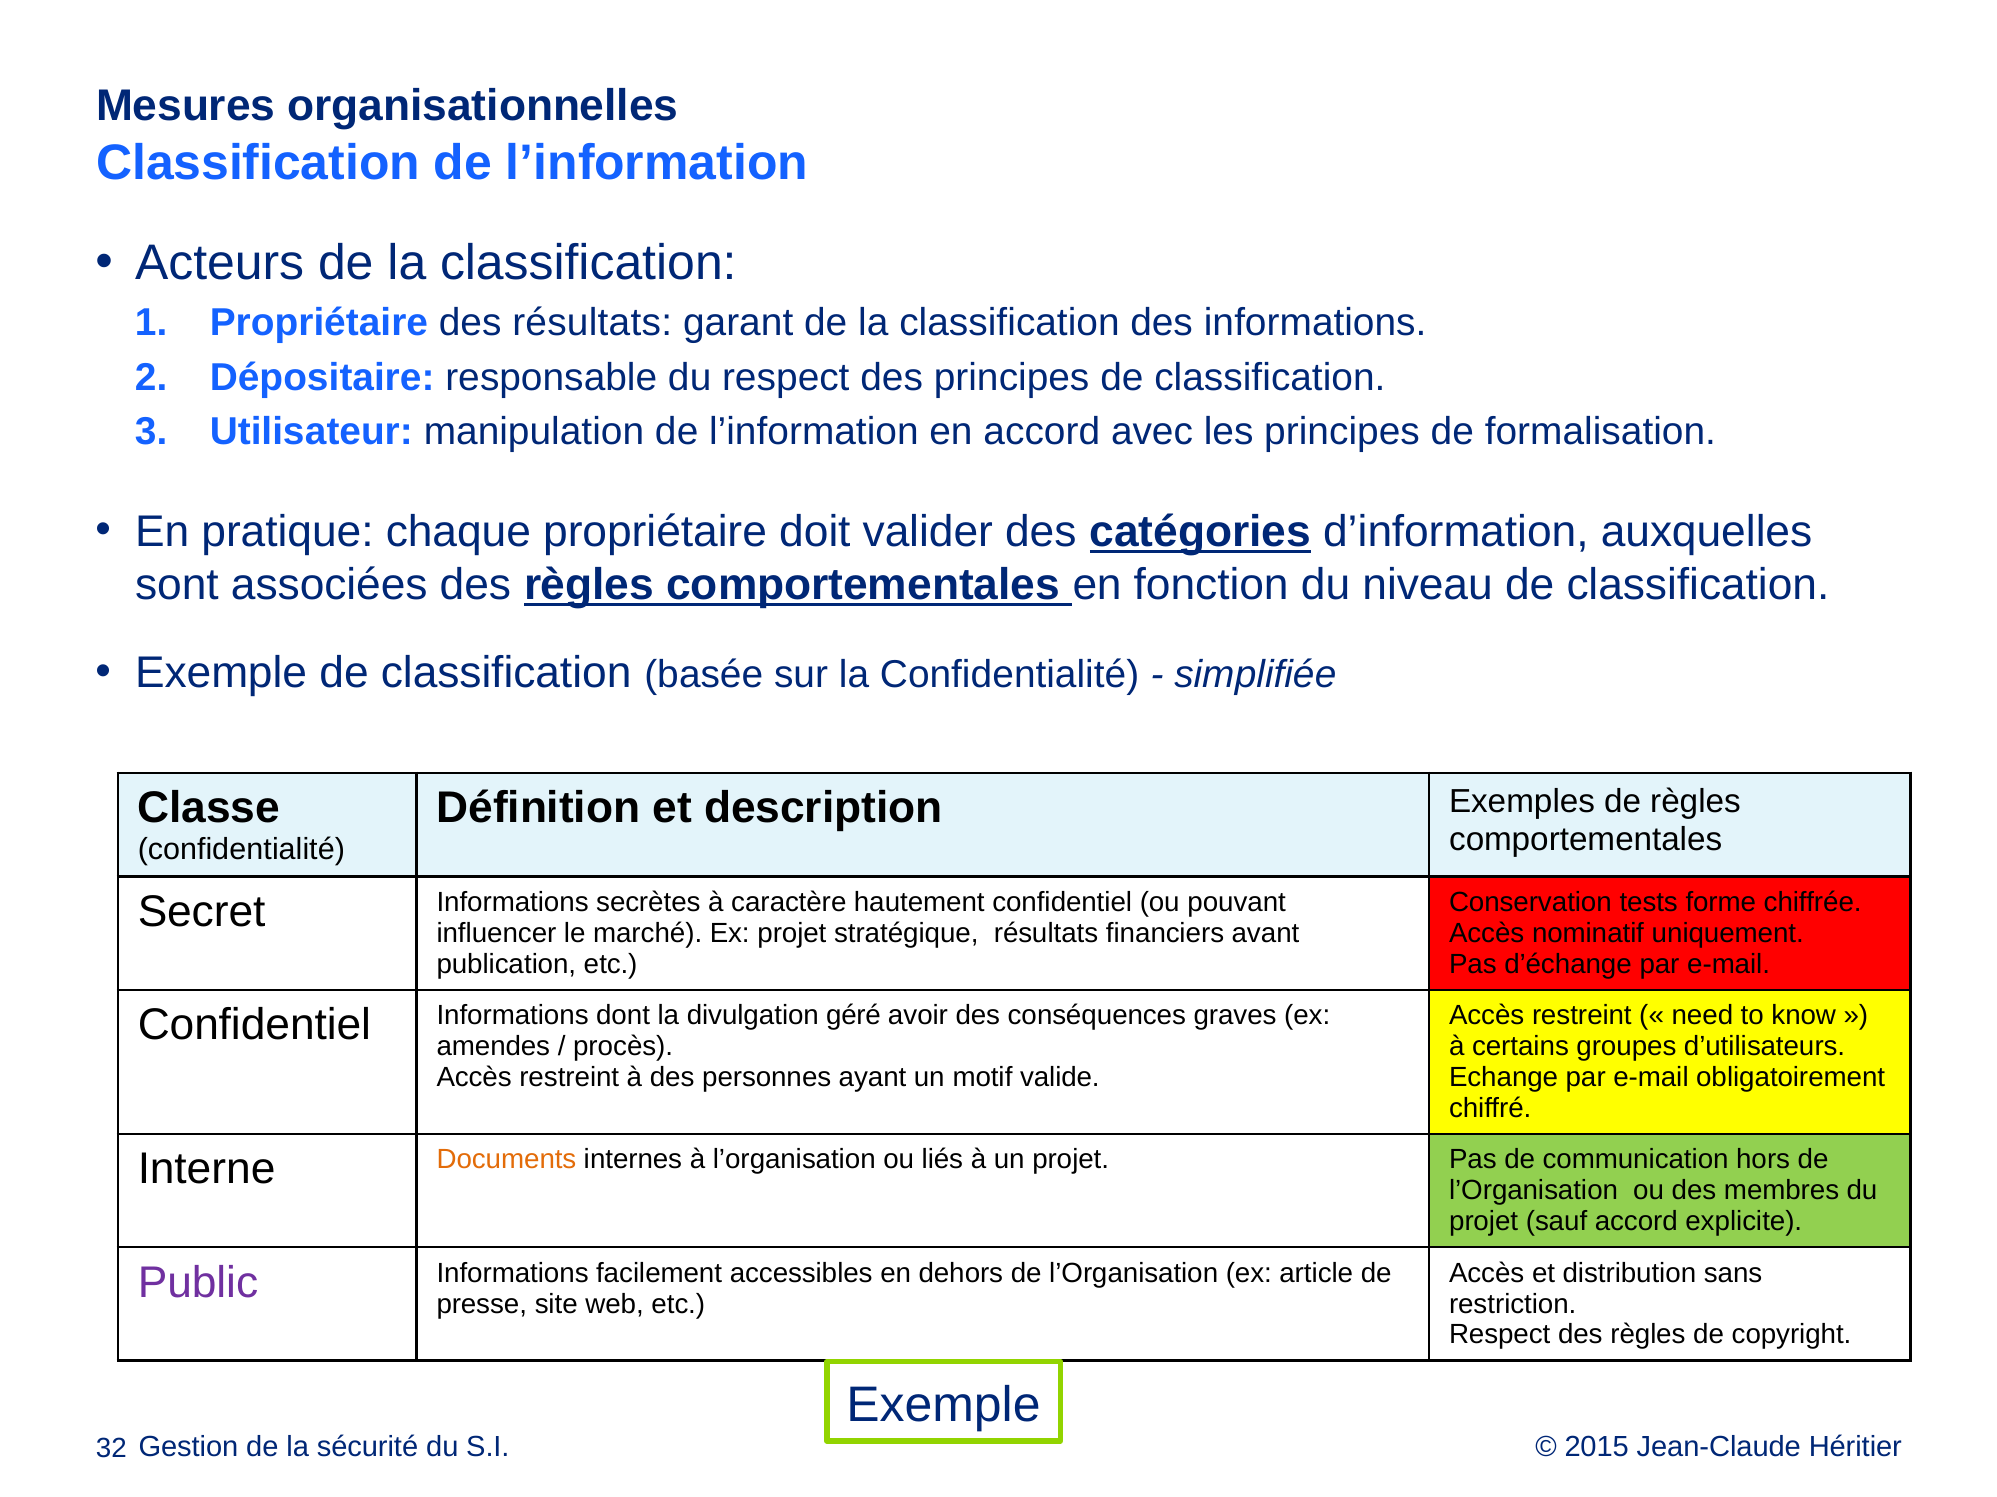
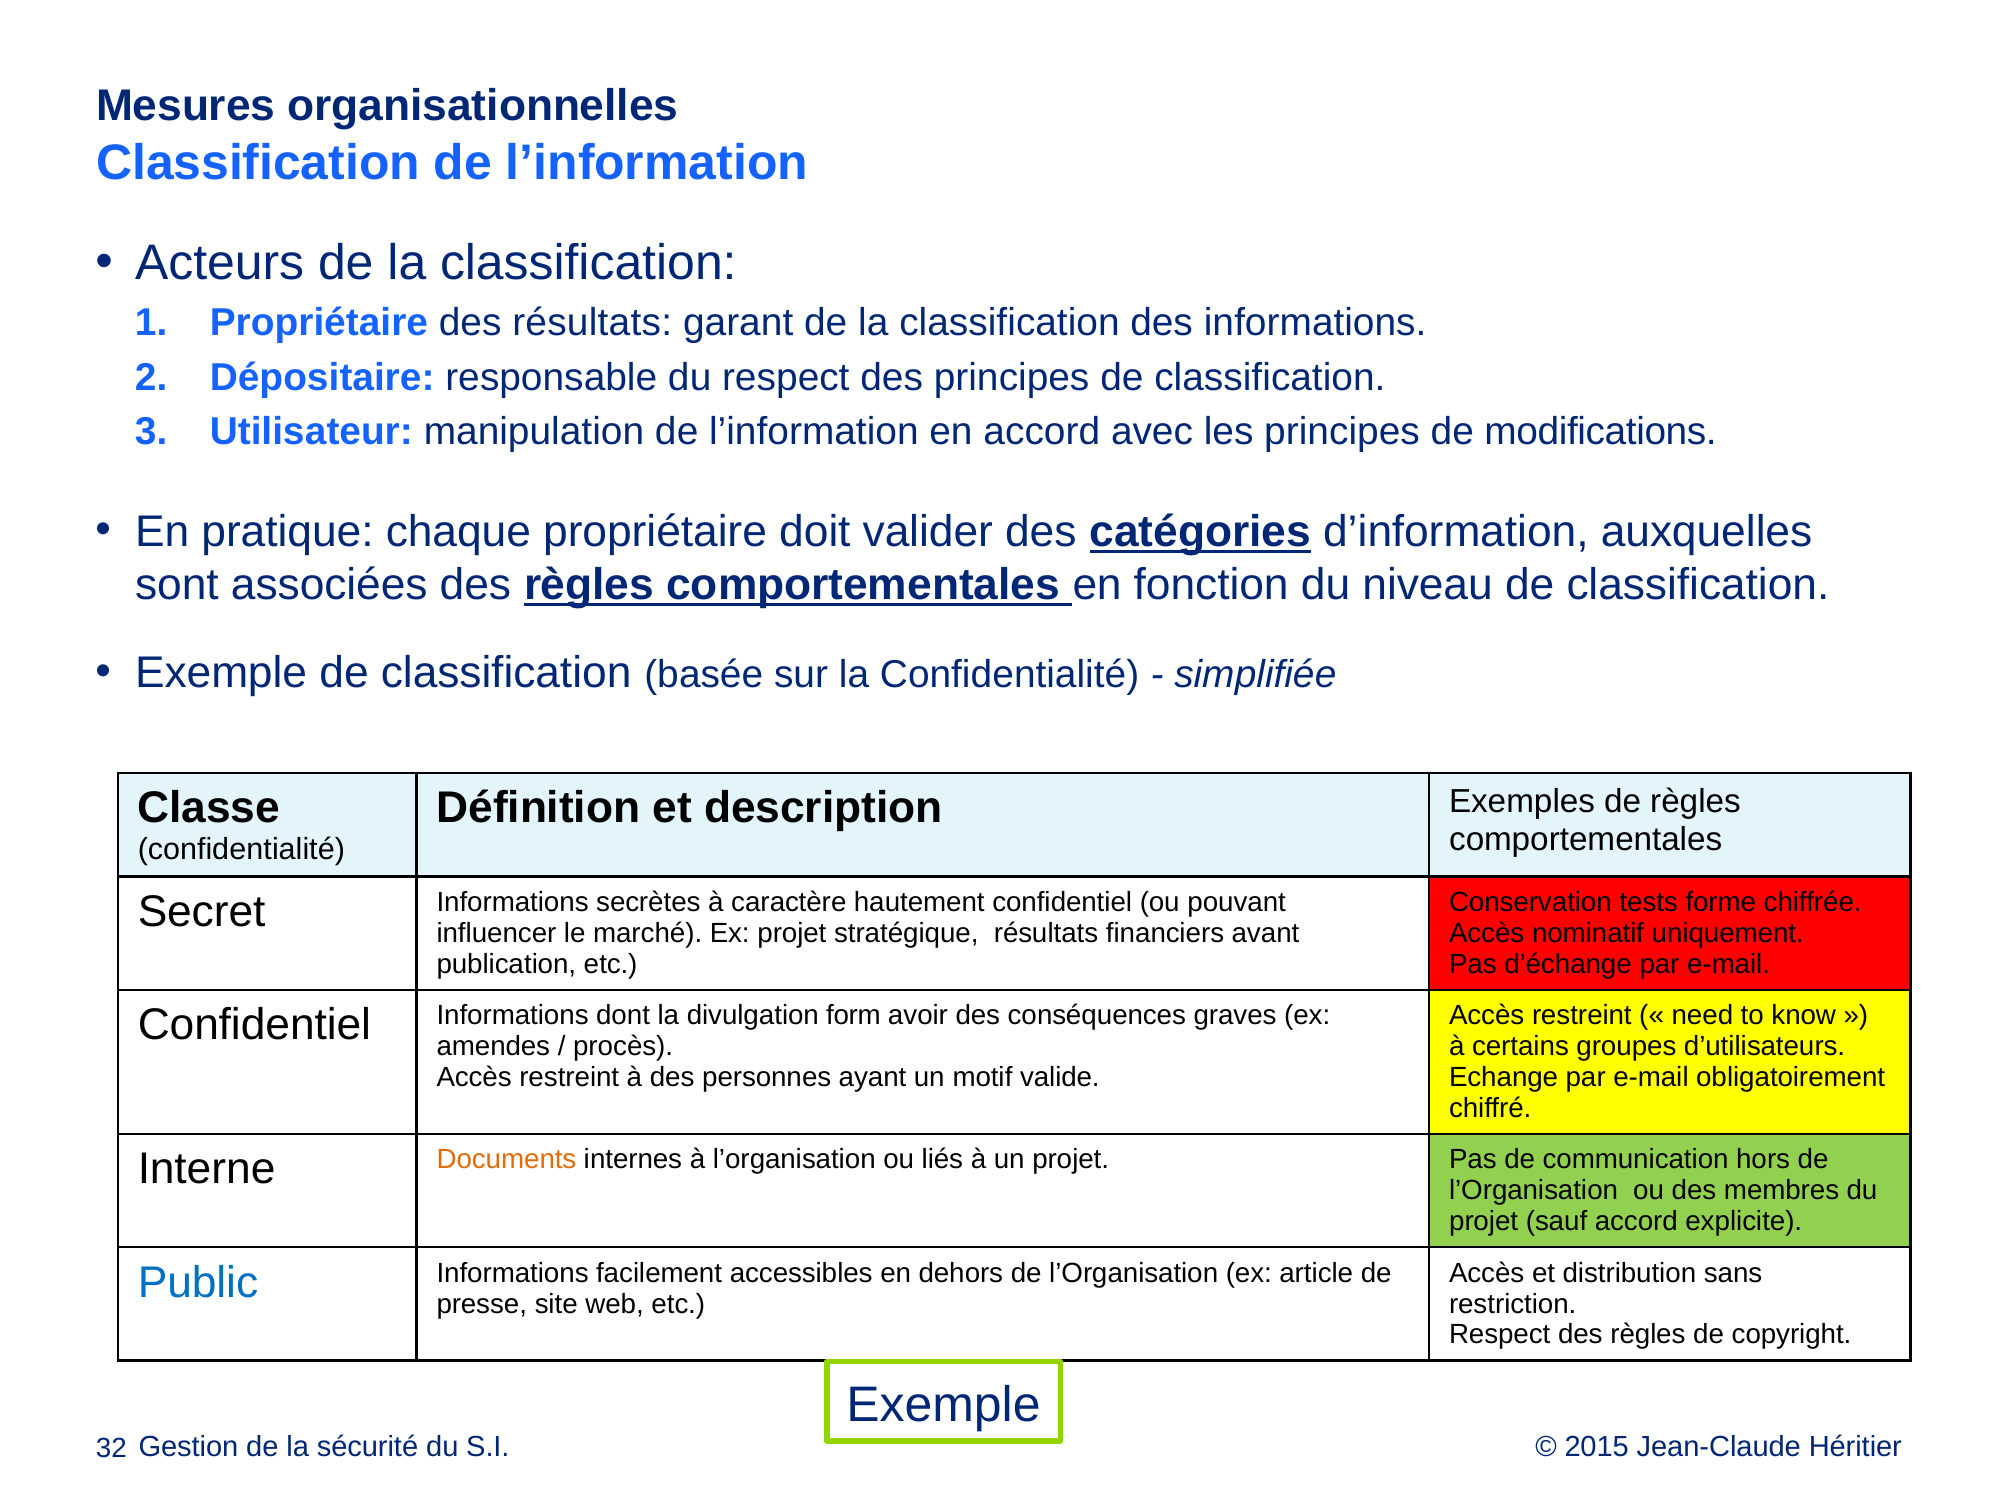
formalisation: formalisation -> modifications (1601, 432)
géré: géré -> form (853, 1016)
Public colour: purple -> blue (198, 1283)
